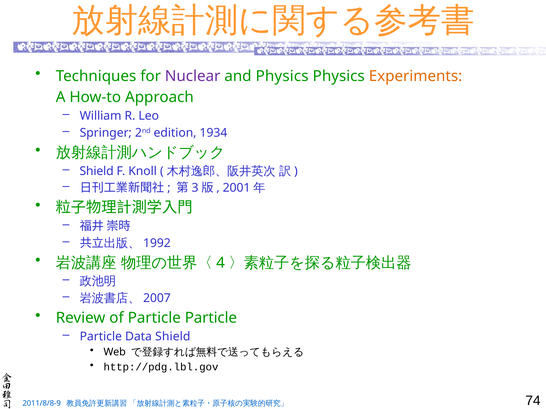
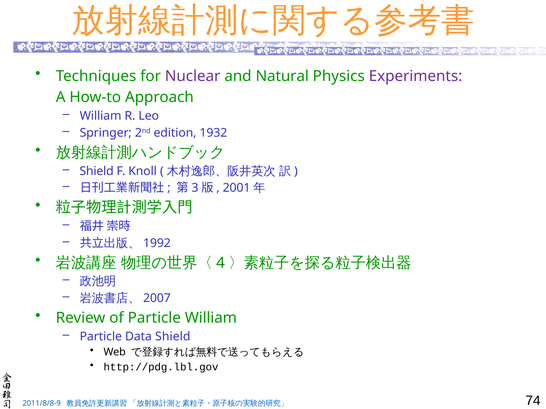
and Physics: Physics -> Natural (282, 76)
Experiments colour: orange -> purple (416, 76)
1934: 1934 -> 1932 (213, 133)
Particle Particle: Particle -> William (211, 318)
